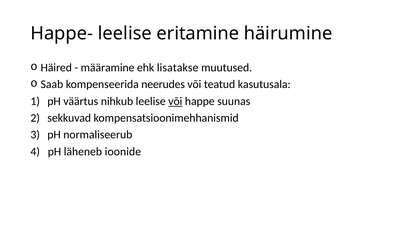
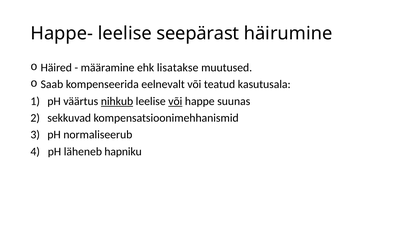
eritamine: eritamine -> seepärast (198, 34)
neerudes: neerudes -> eelnevalt (163, 84)
nihkub underline: none -> present (117, 101)
ioonide: ioonide -> hapniku (123, 151)
